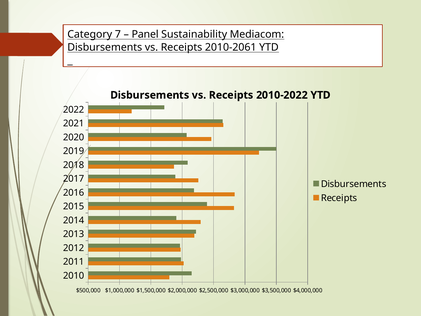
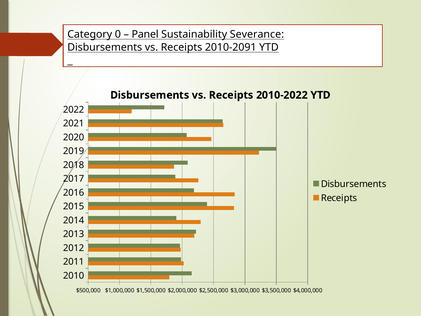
7: 7 -> 0 (118, 34)
Mediacom: Mediacom -> Severance (257, 34)
2010-2061: 2010-2061 -> 2010-2091 (231, 47)
